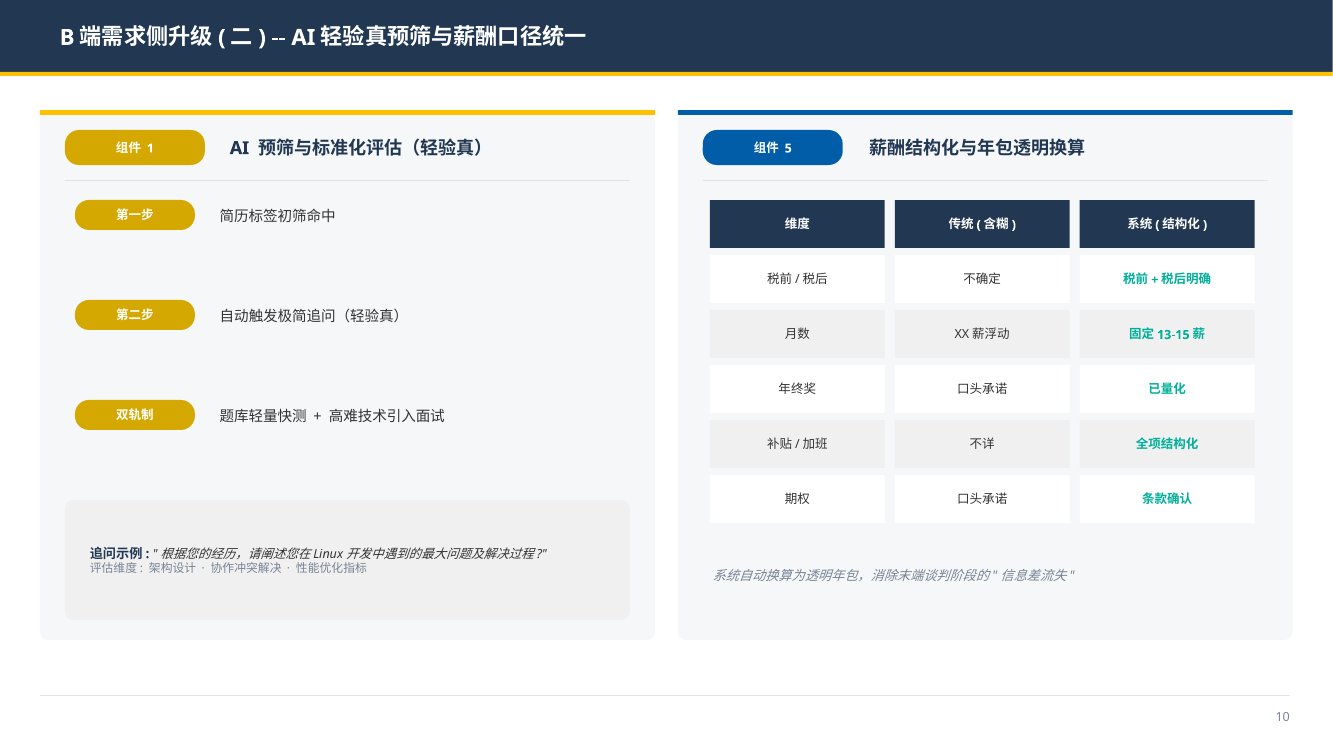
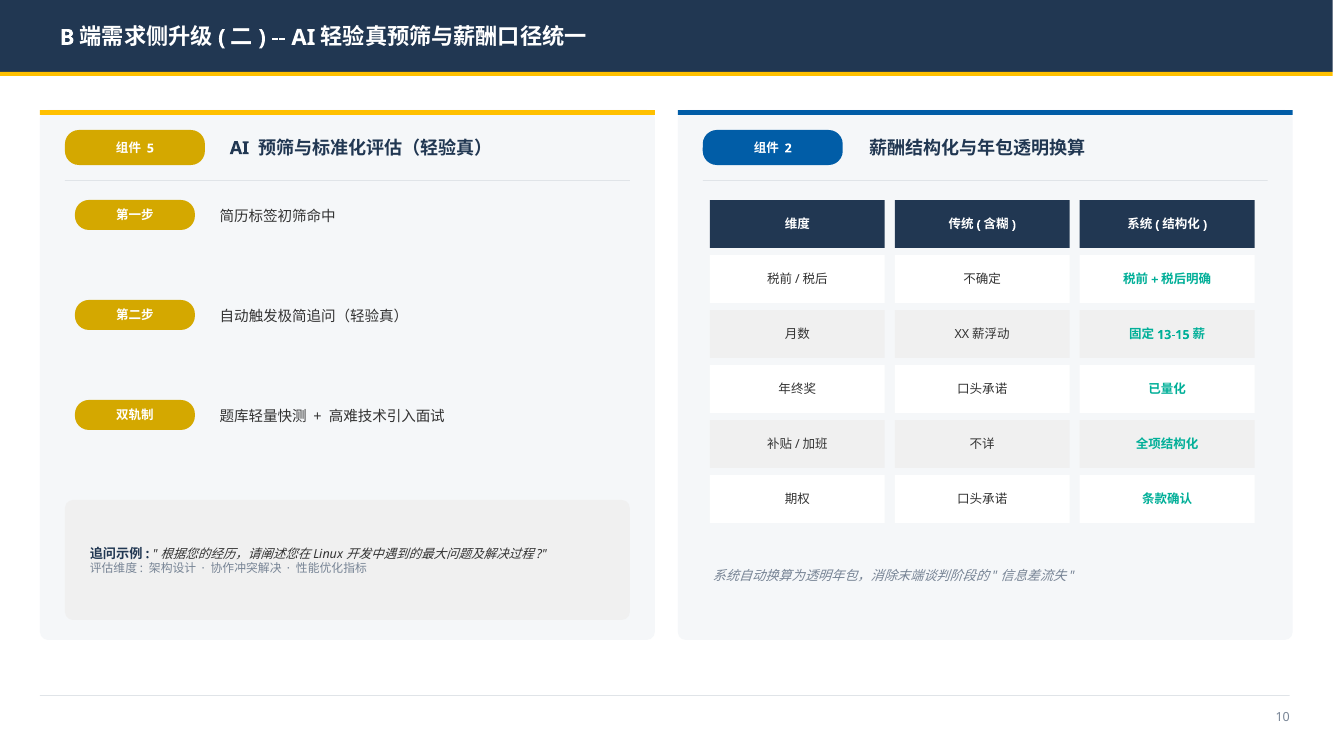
1: 1 -> 5 (150, 148)
5: 5 -> 2 (788, 148)
